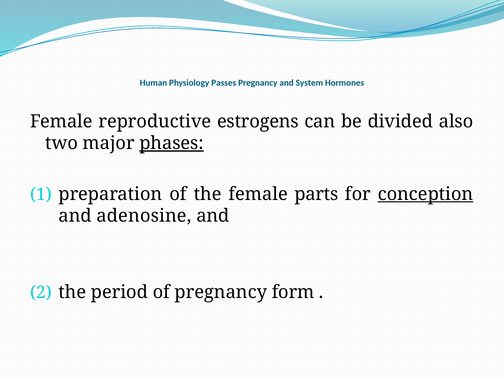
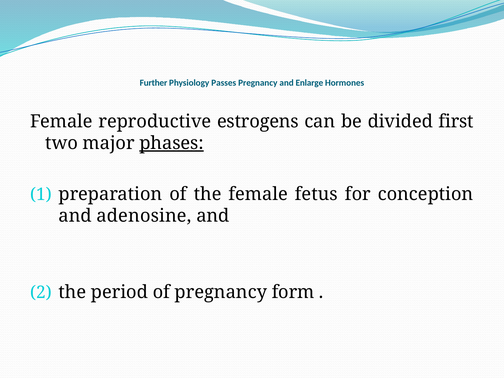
Human: Human -> Further (153, 83)
System: System -> Enlarge (309, 83)
also: also -> first (456, 121)
parts: parts -> fetus (316, 194)
conception underline: present -> none (426, 194)
